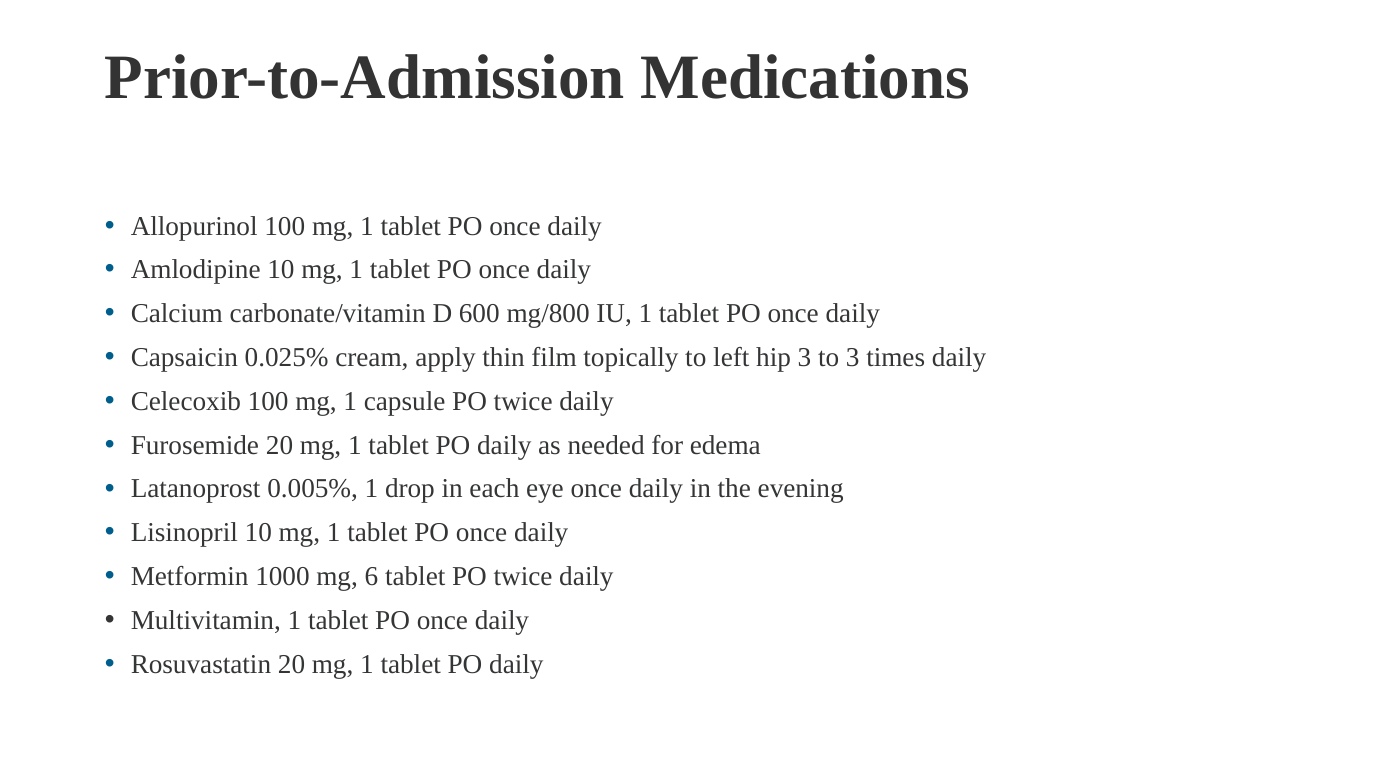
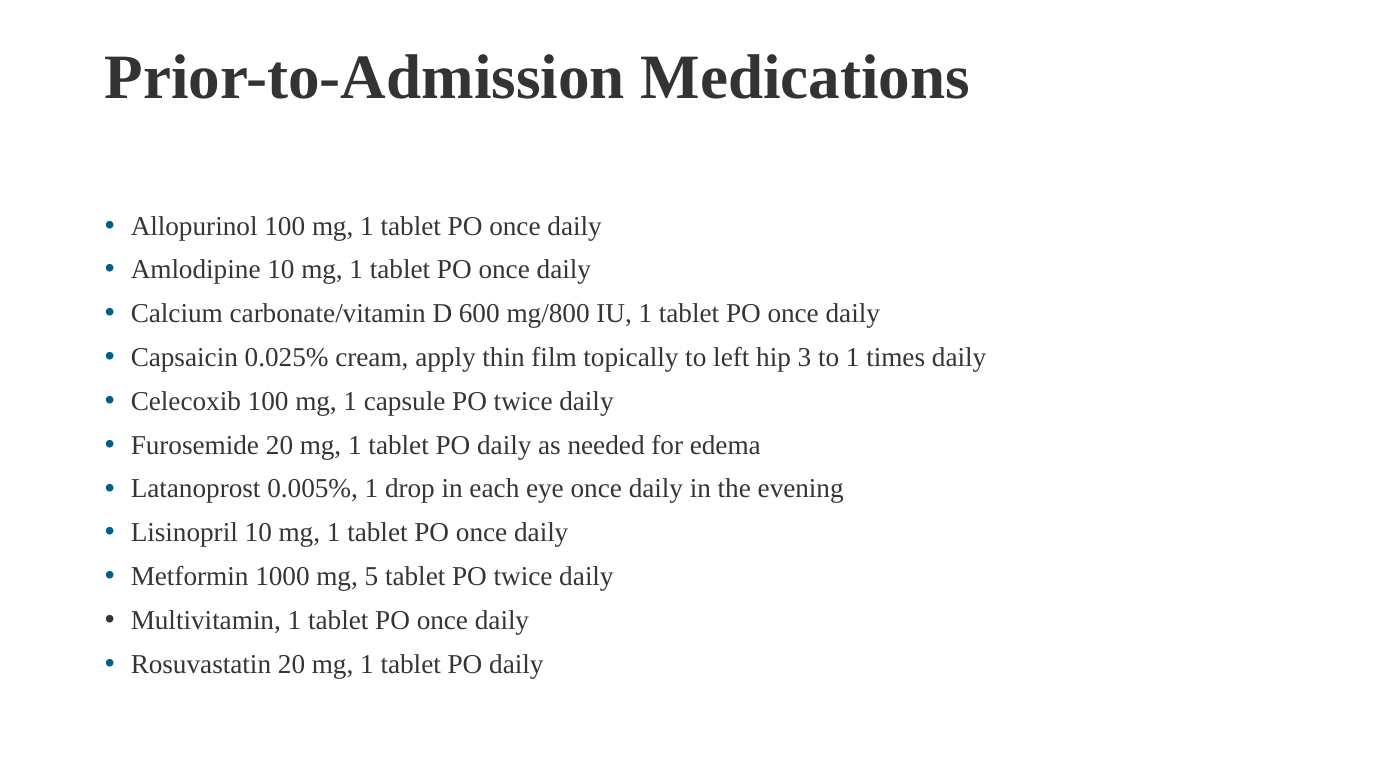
to 3: 3 -> 1 (853, 357)
6: 6 -> 5 (371, 576)
